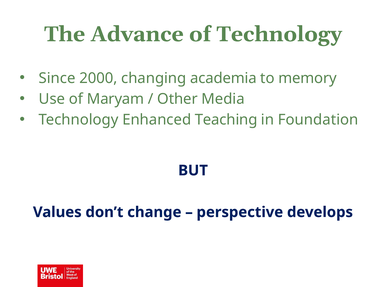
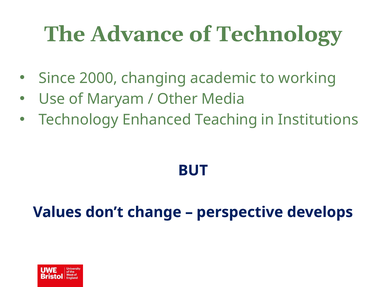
academia: academia -> academic (223, 78)
memory: memory -> working (307, 78)
Foundation: Foundation -> Institutions (318, 120)
